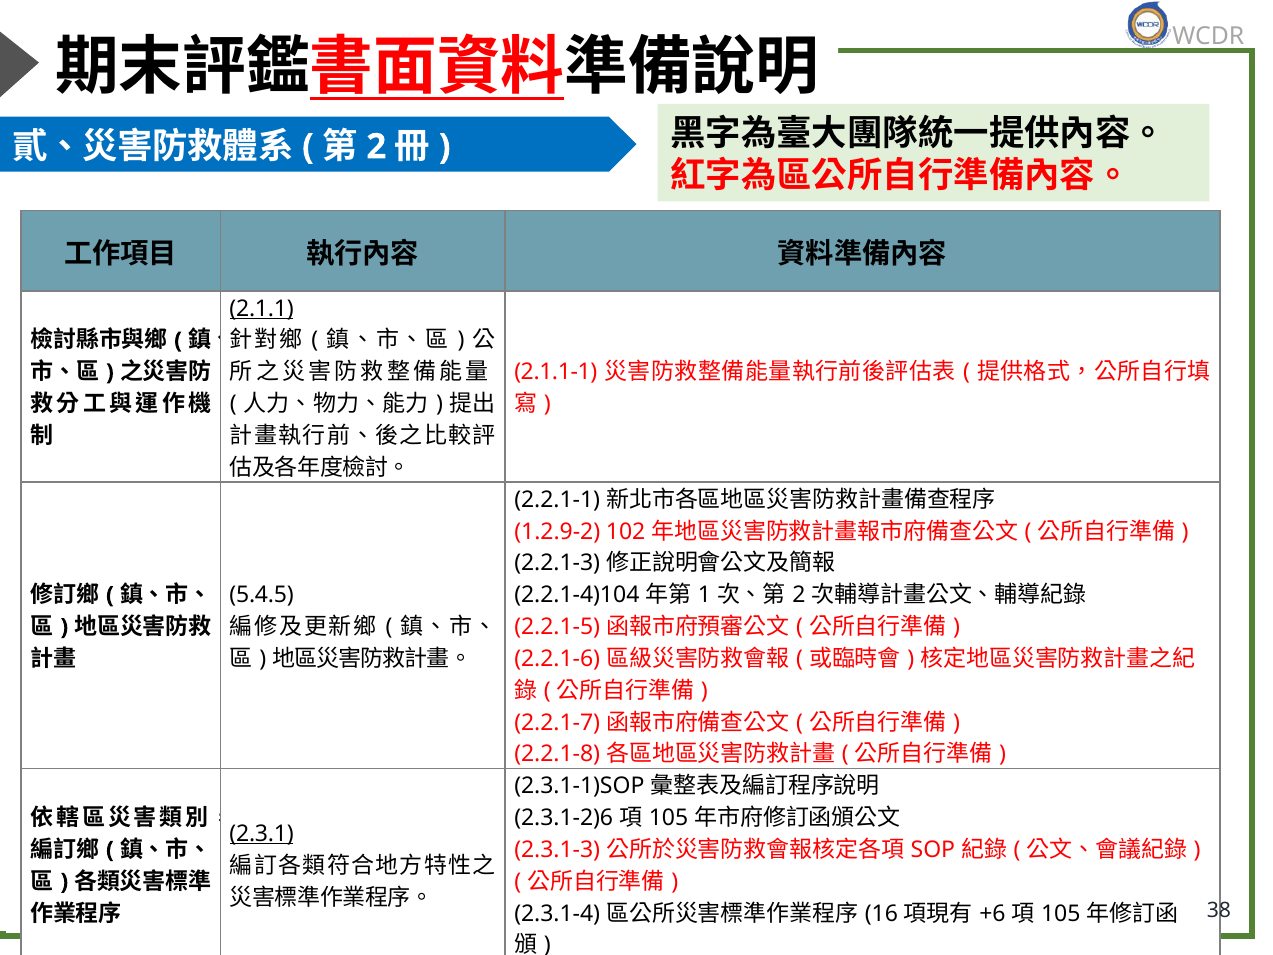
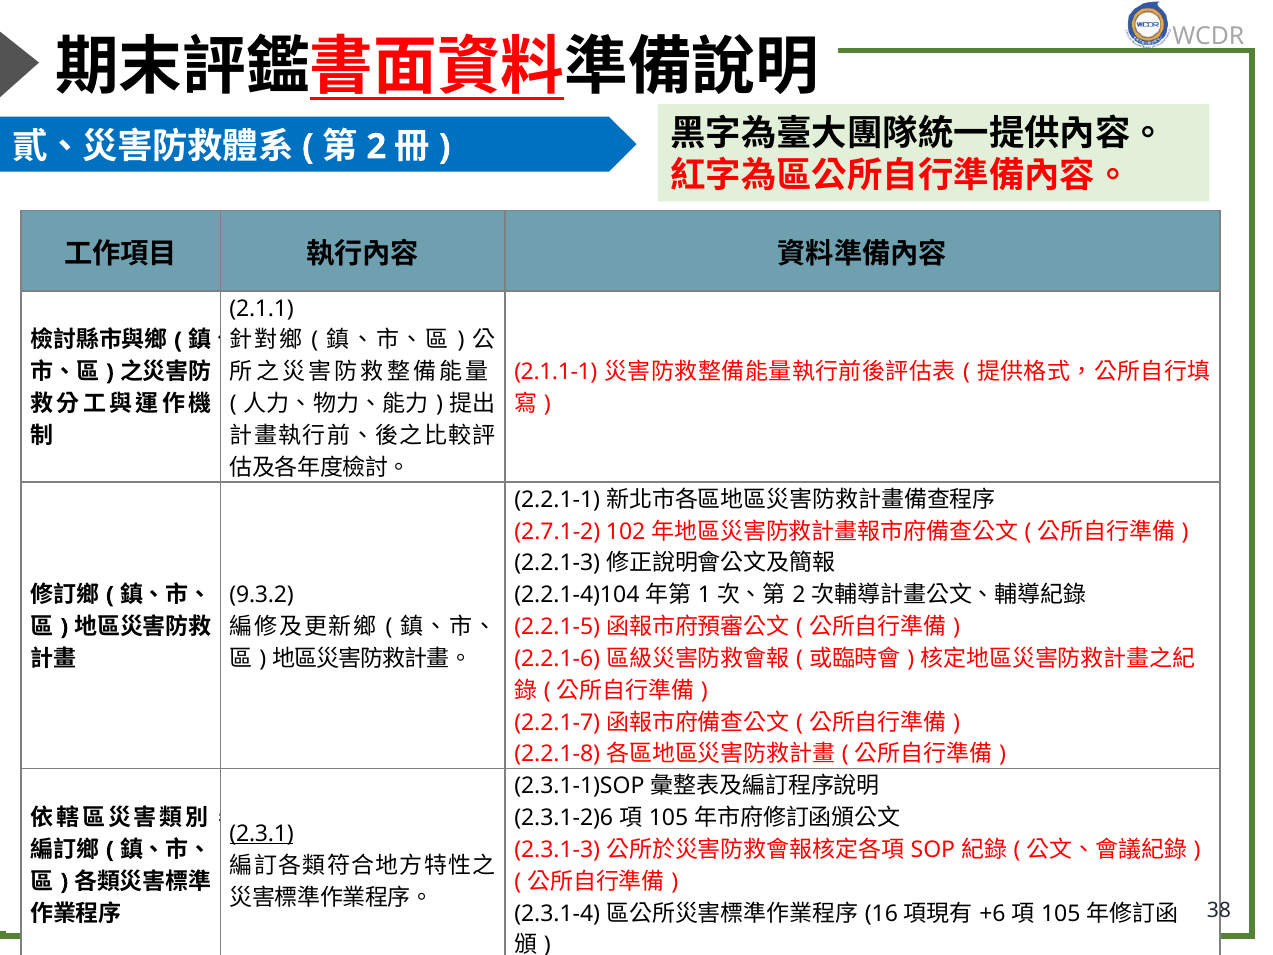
2.1.1 underline: present -> none (262, 308)
1.2.9-2: 1.2.9-2 -> 2.7.1-2 (557, 531)
5.4.5: 5.4.5 -> 9.3.2 (262, 595)
